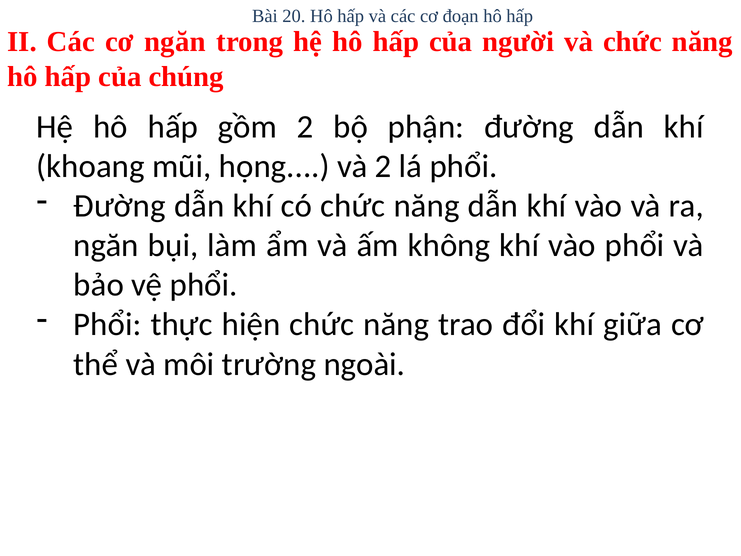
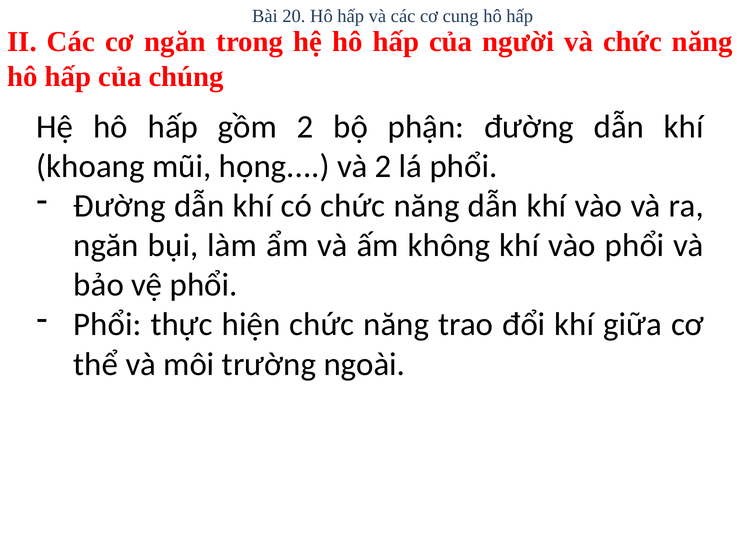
đoạn: đoạn -> cung (461, 16)
